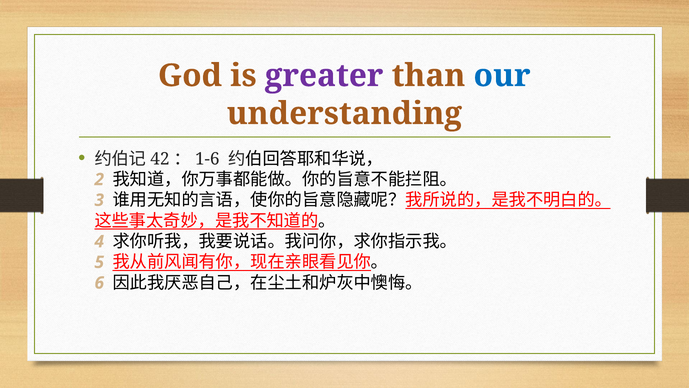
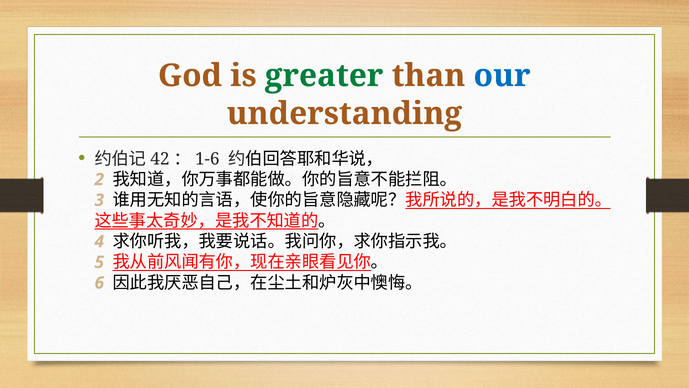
greater colour: purple -> green (324, 76)
